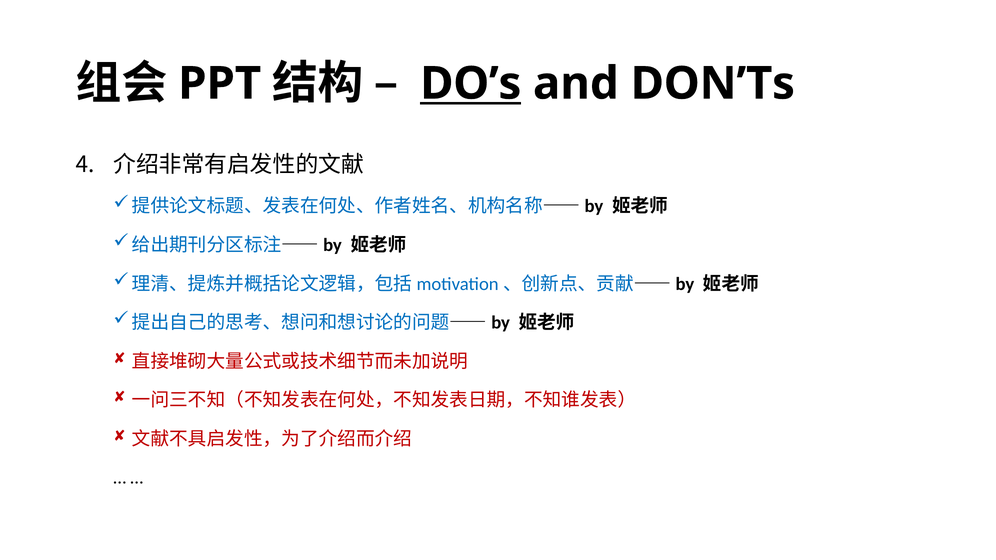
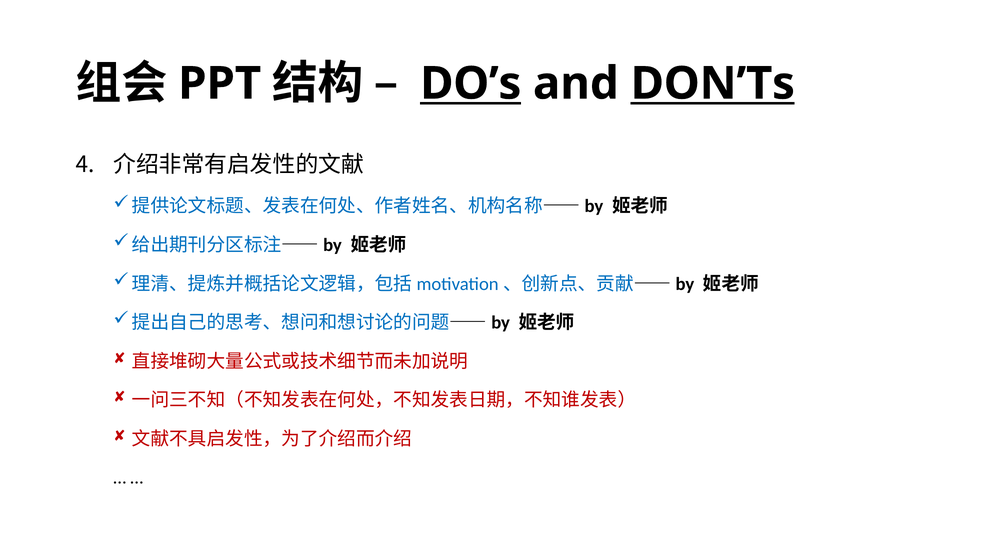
DON’Ts underline: none -> present (713, 84)
